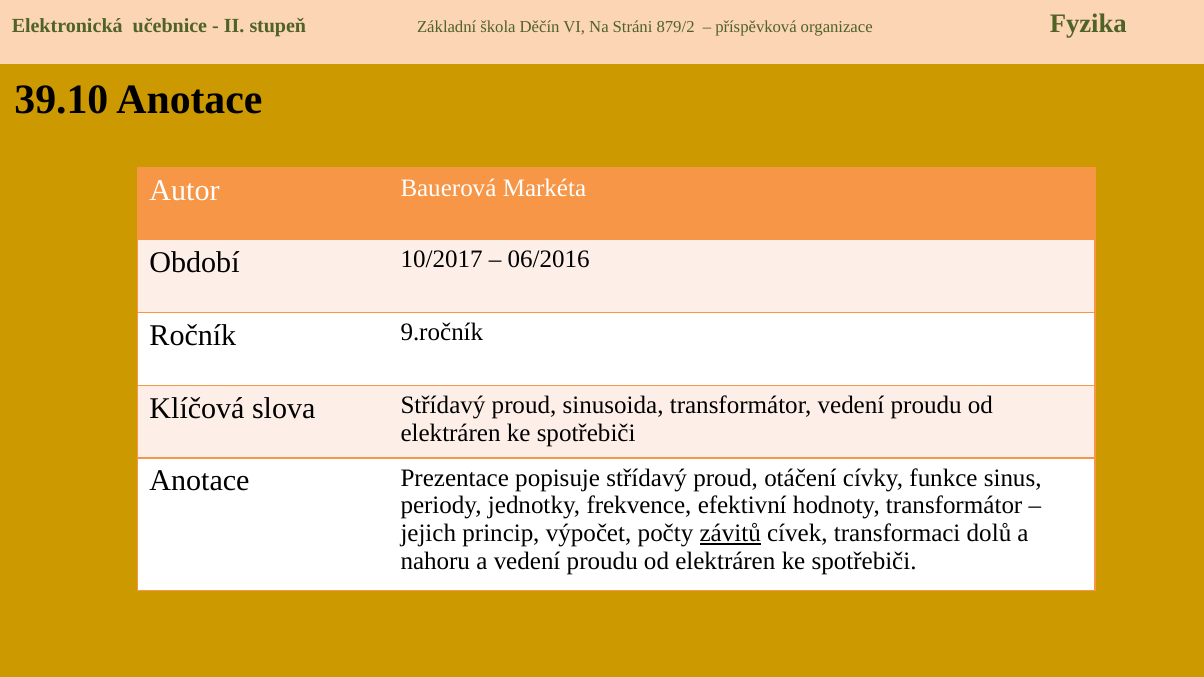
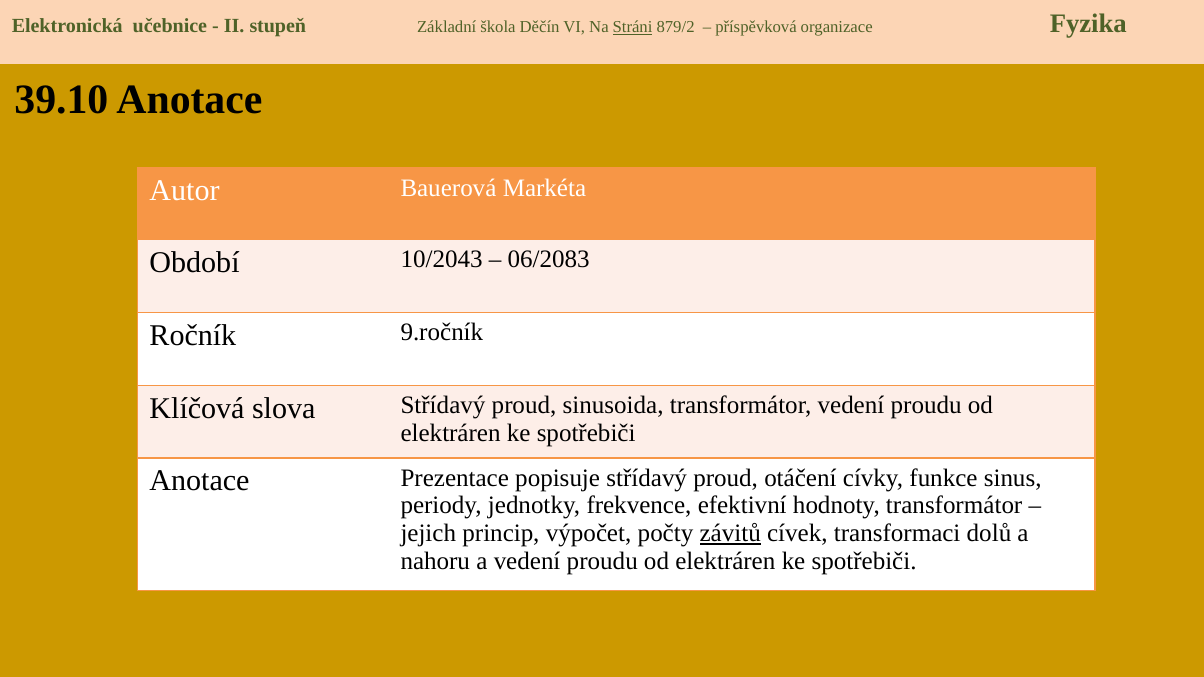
Stráni underline: none -> present (633, 27)
10/2017: 10/2017 -> 10/2043 (442, 260)
06/2016: 06/2016 -> 06/2083 (549, 260)
